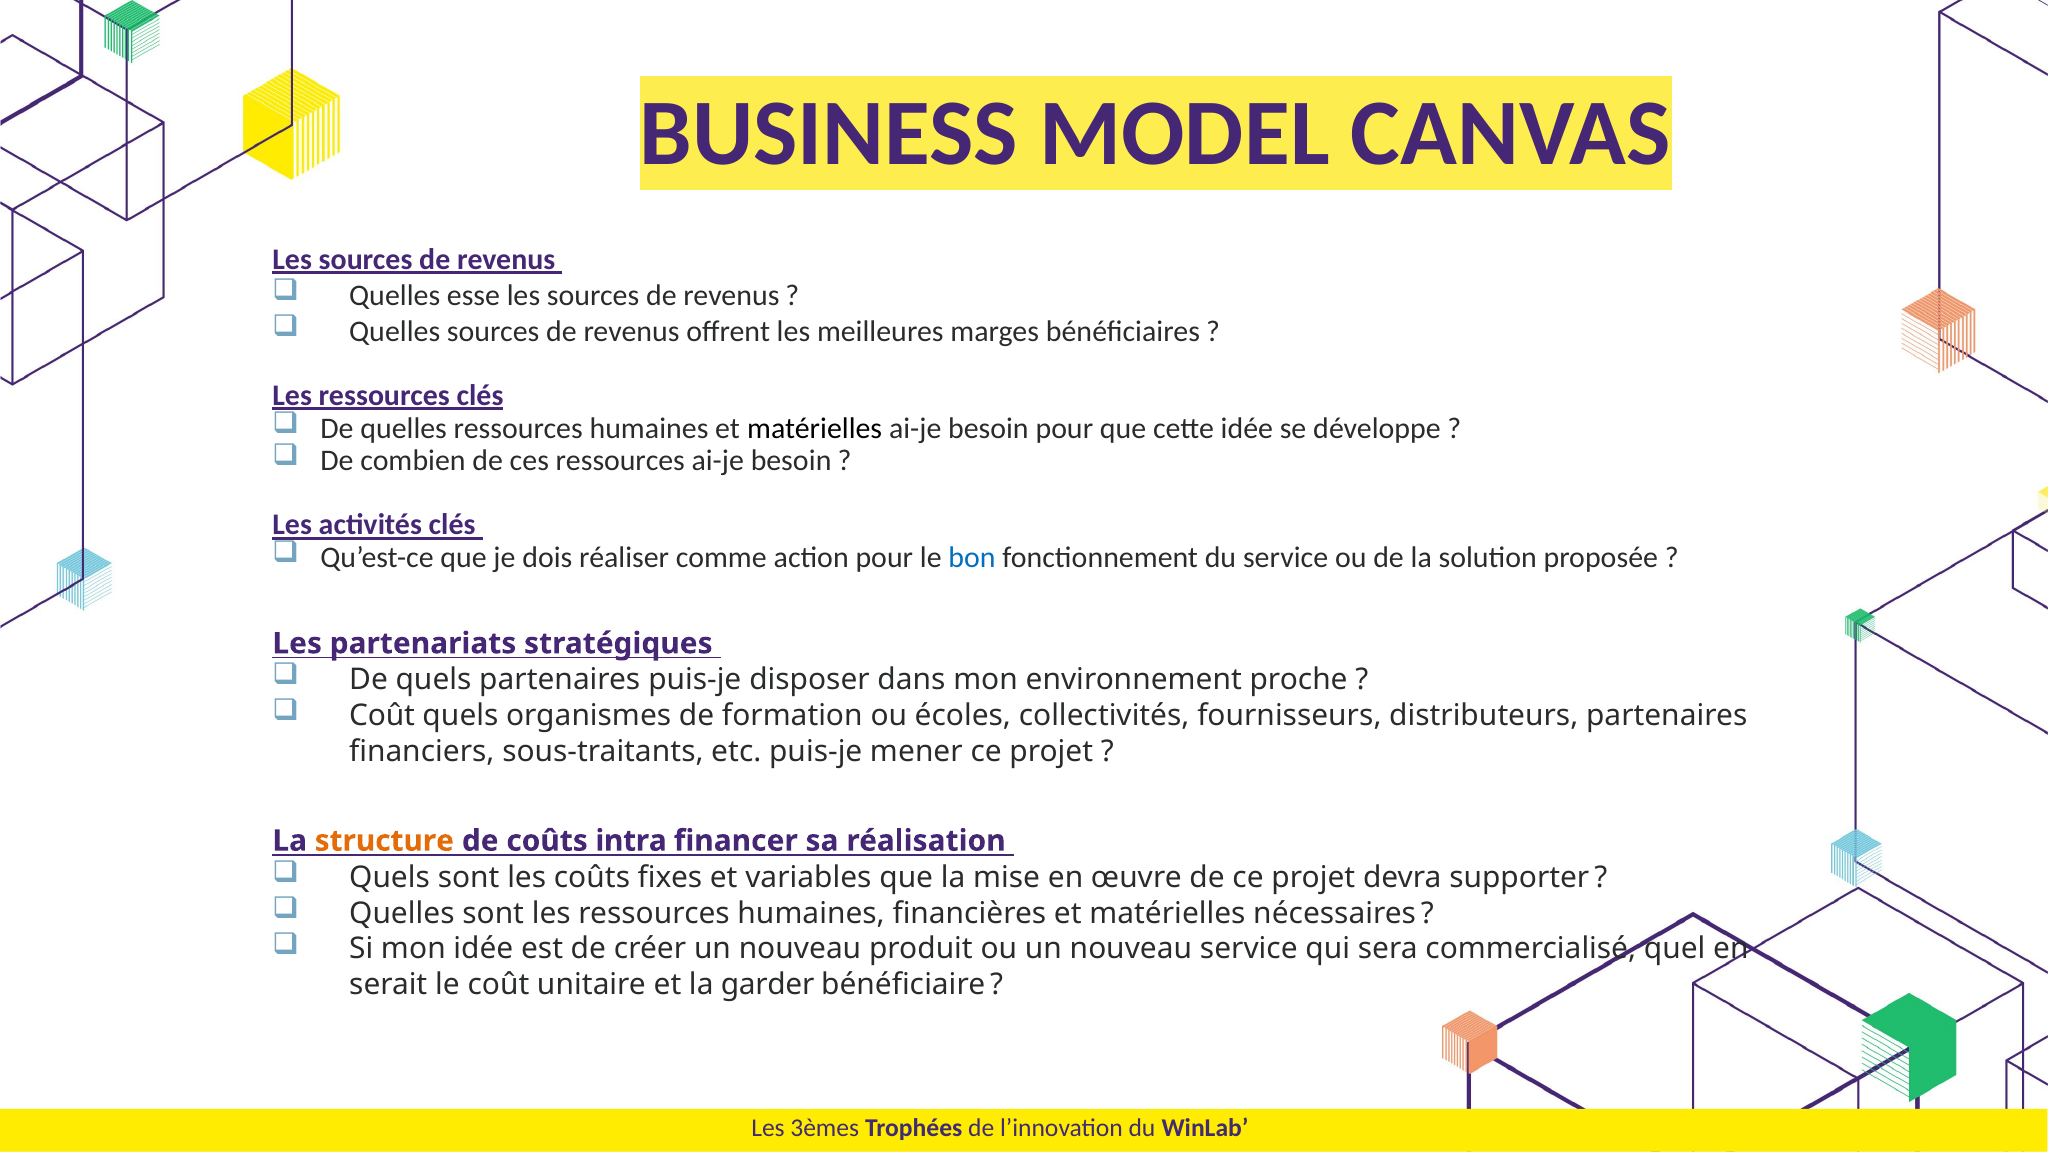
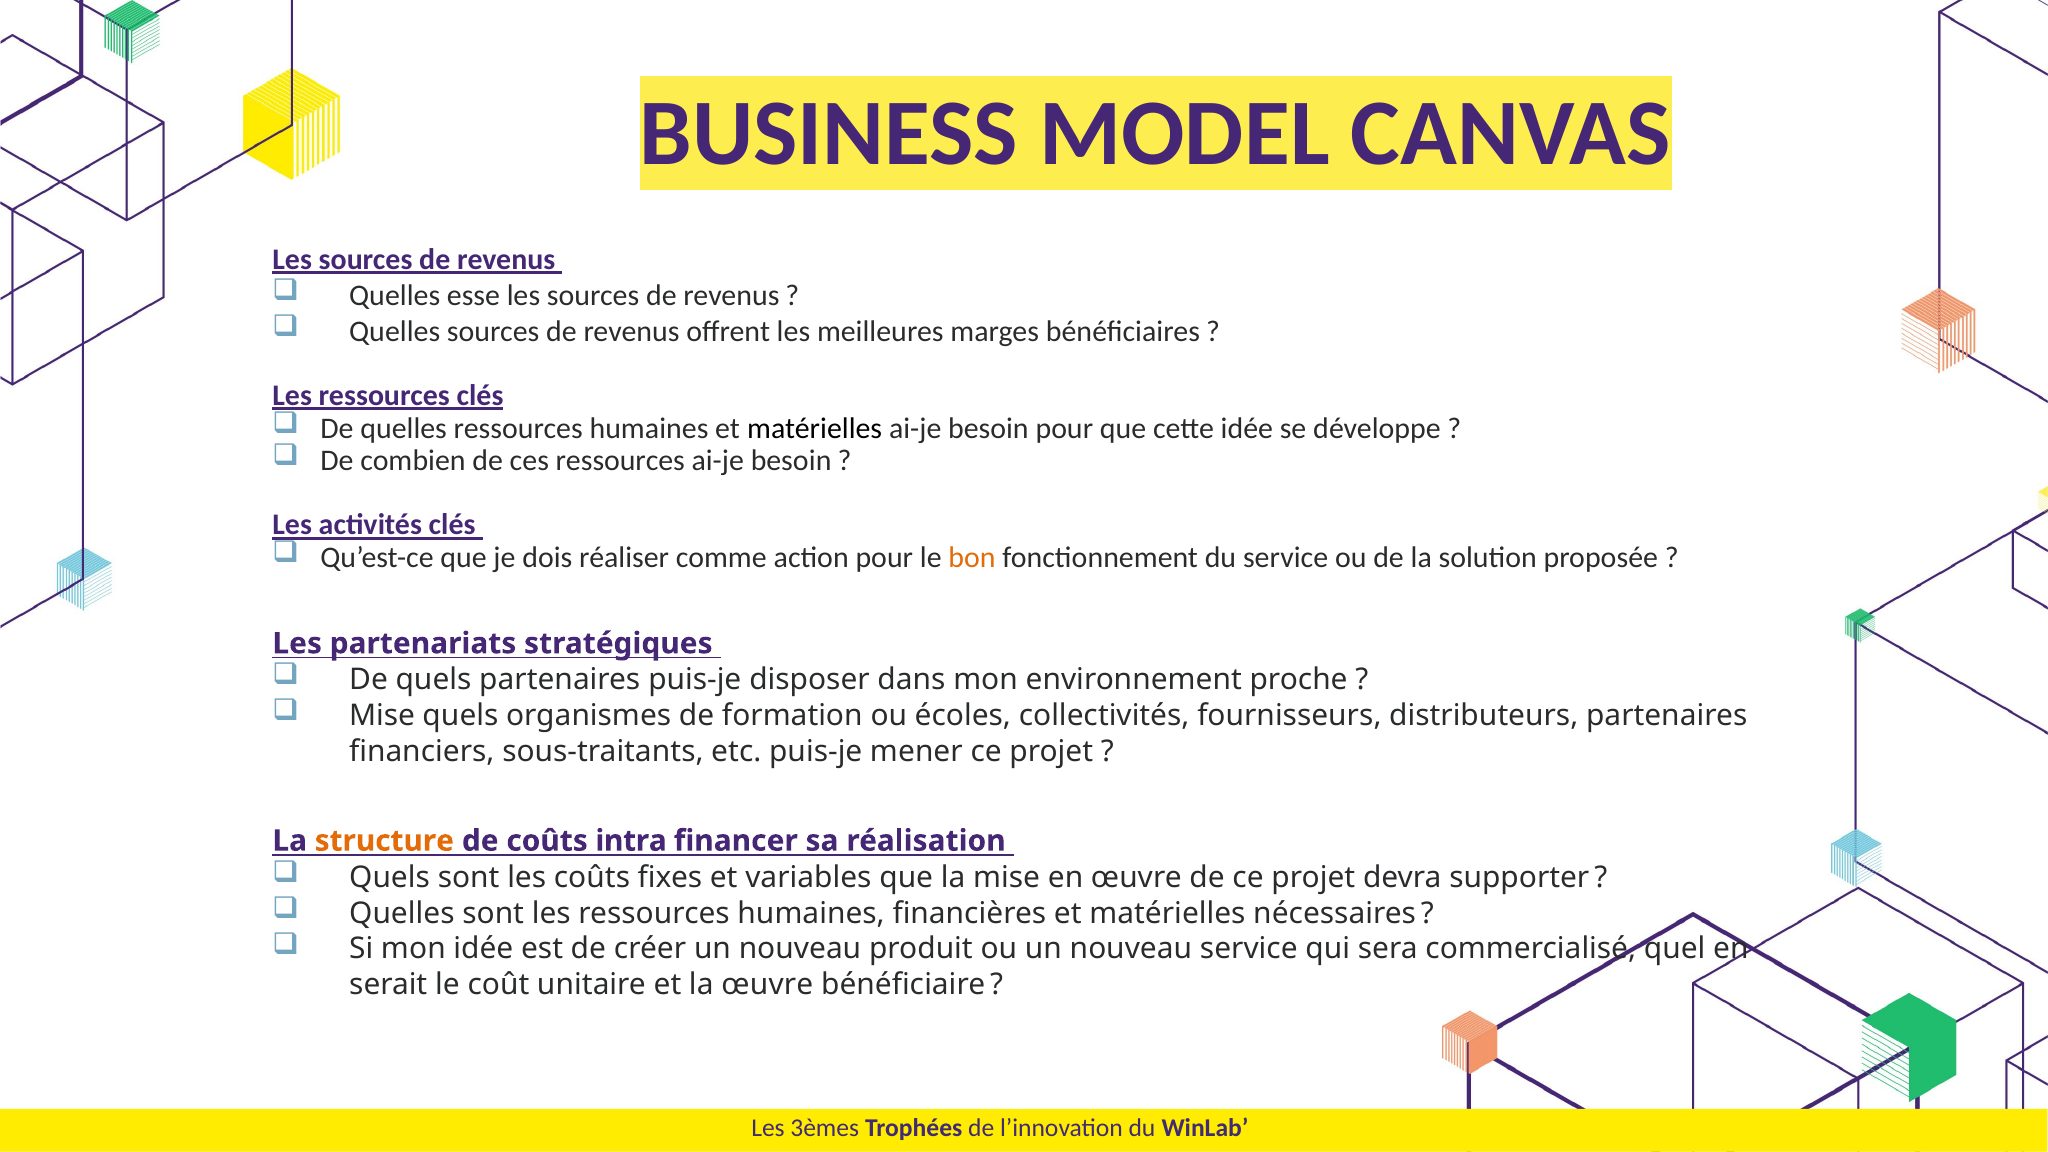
bon colour: blue -> orange (972, 557)
Coût: Coût -> Mise (382, 716)
la garder: garder -> œuvre (767, 985)
